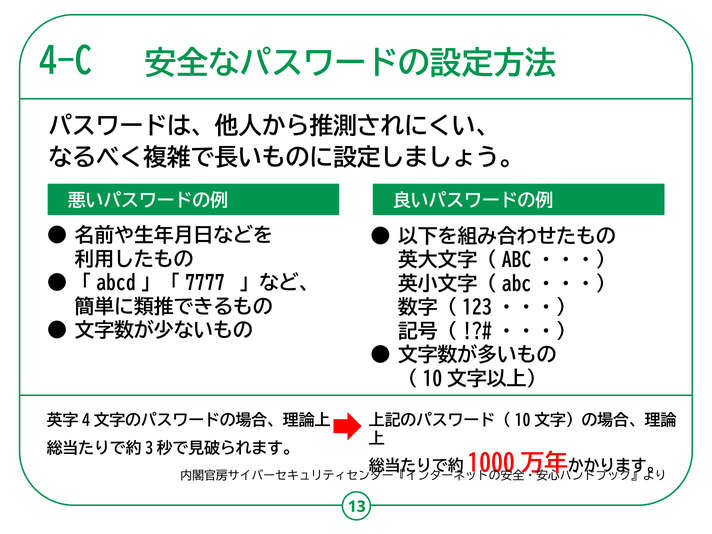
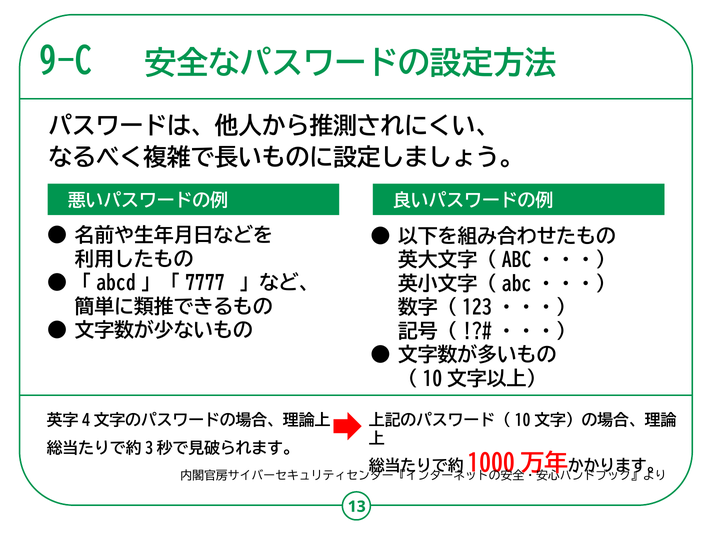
4-C: 4-C -> 9-C (66, 62)
